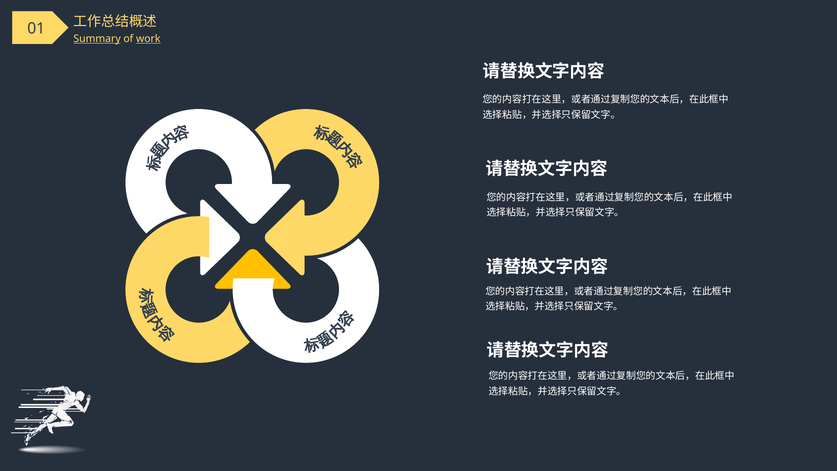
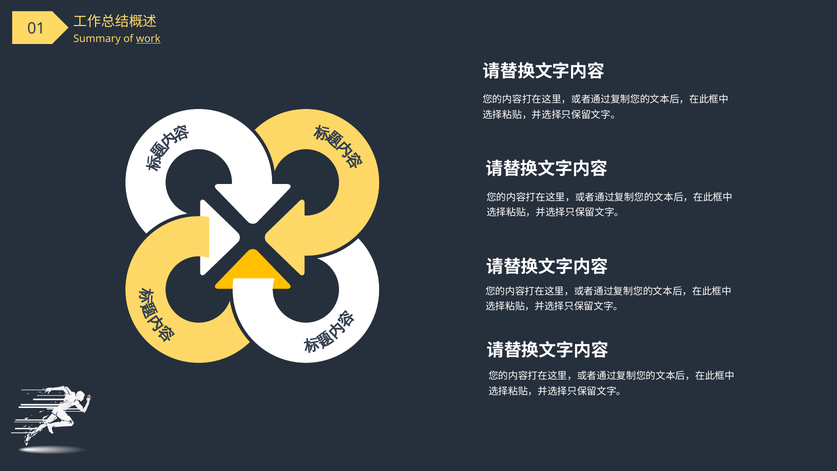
Summary underline: present -> none (97, 39)
